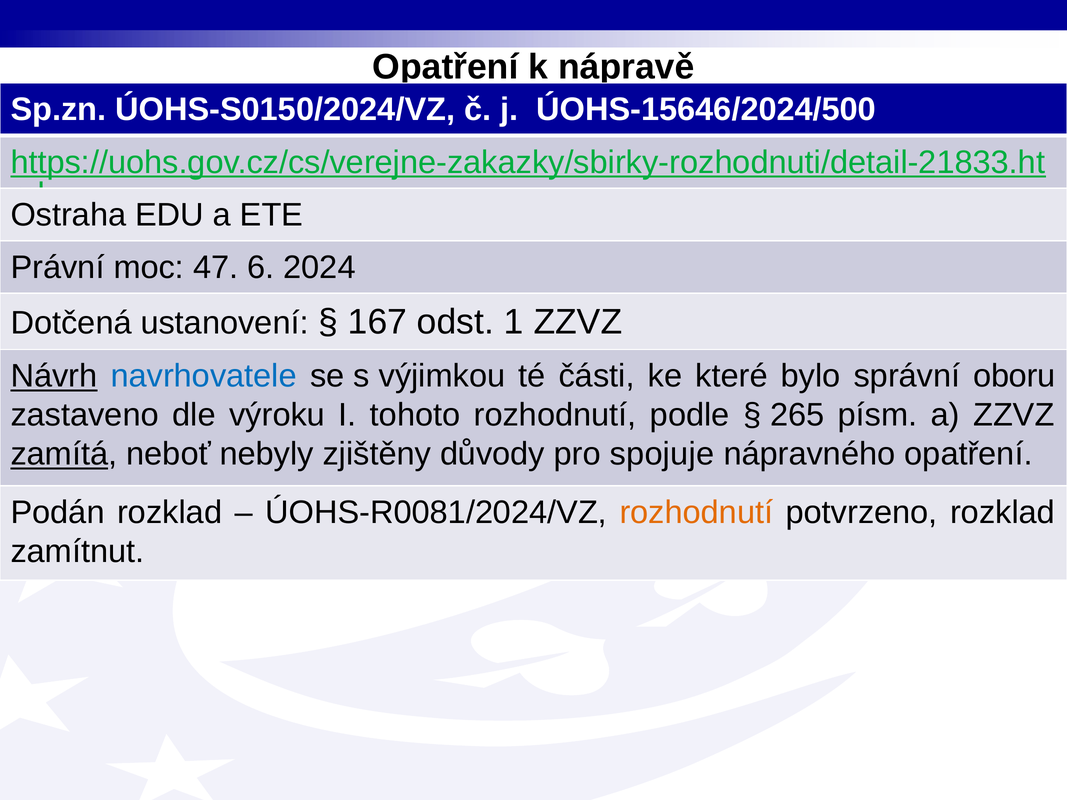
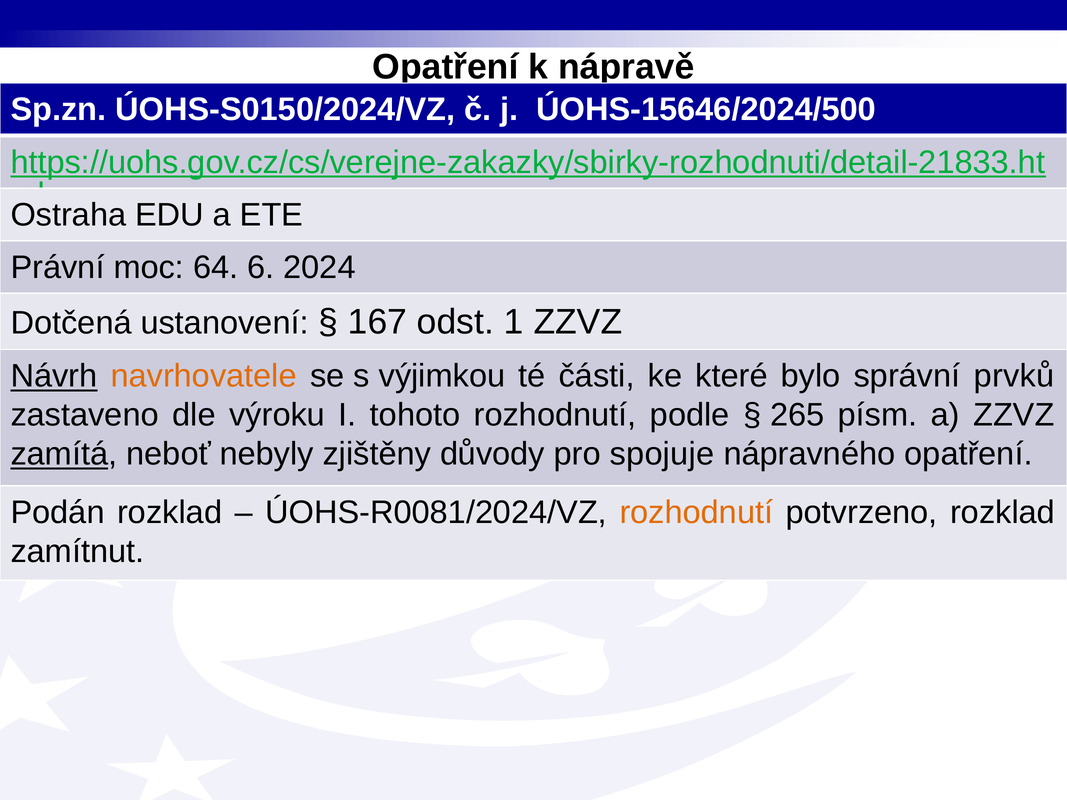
47: 47 -> 64 (216, 267)
navrhovatele colour: blue -> orange (204, 376)
oboru: oboru -> prvků (1014, 376)
